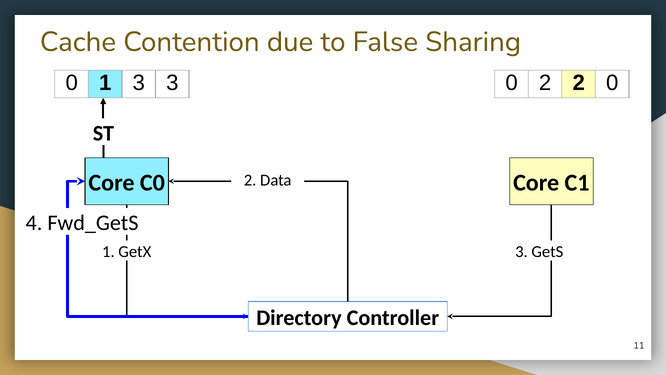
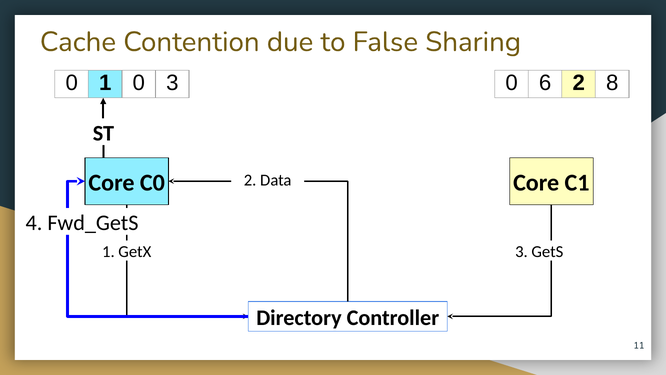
1 3: 3 -> 0 (139, 83)
0 2: 2 -> 6 (545, 83)
2 0: 0 -> 8 (612, 83)
